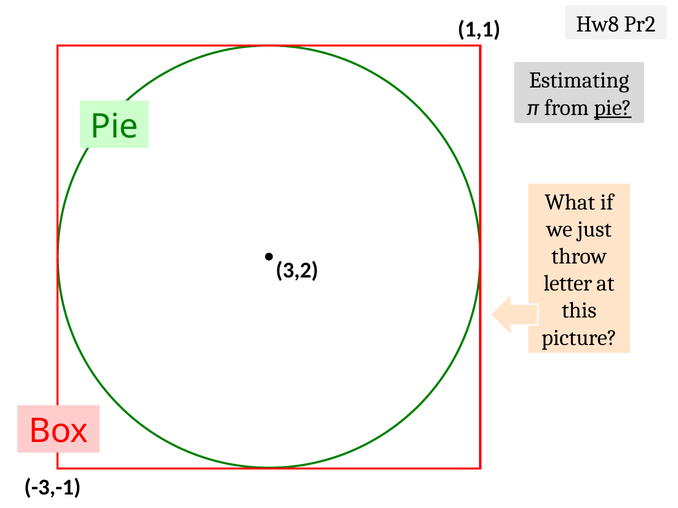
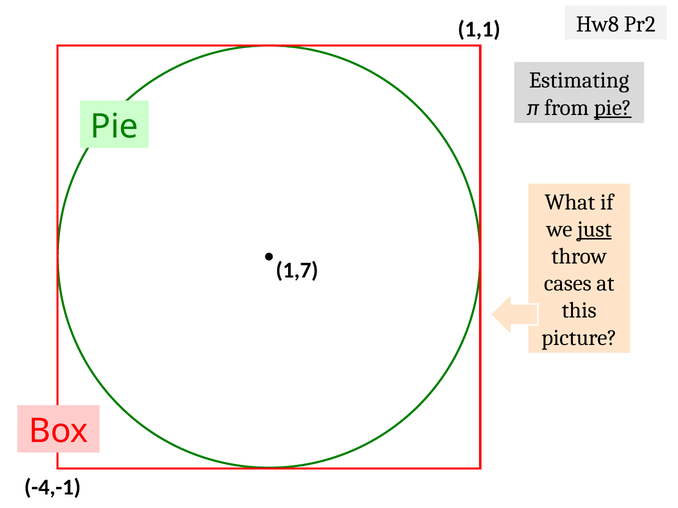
just underline: none -> present (594, 229)
3,2: 3,2 -> 1,7 (297, 271)
letter: letter -> cases (568, 284)
-3,-1: -3,-1 -> -4,-1 (53, 488)
